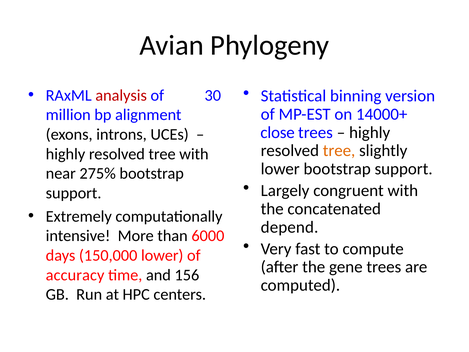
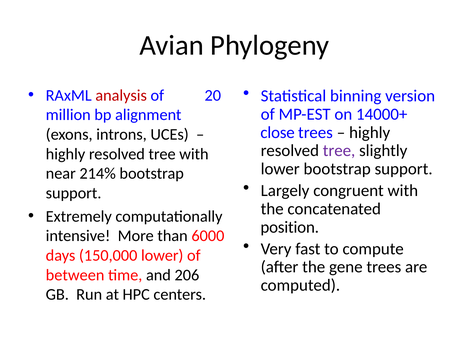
30: 30 -> 20 (213, 95)
tree colour: orange -> purple (339, 151)
275%: 275% -> 214% (98, 173)
depend: depend -> position (290, 227)
accuracy: accuracy -> between (75, 275)
156: 156 -> 206 (187, 275)
